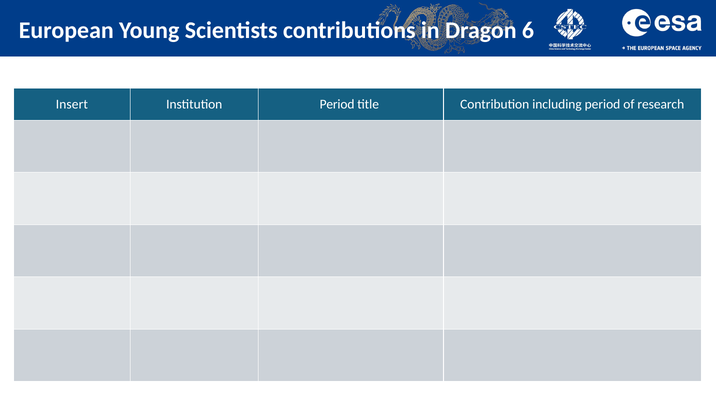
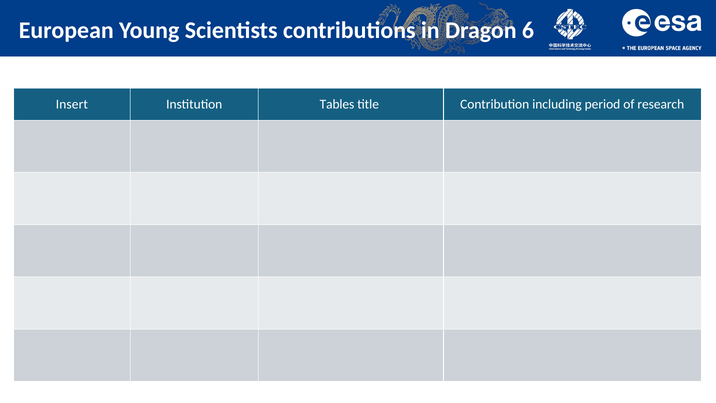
Institution Period: Period -> Tables (337, 104)
